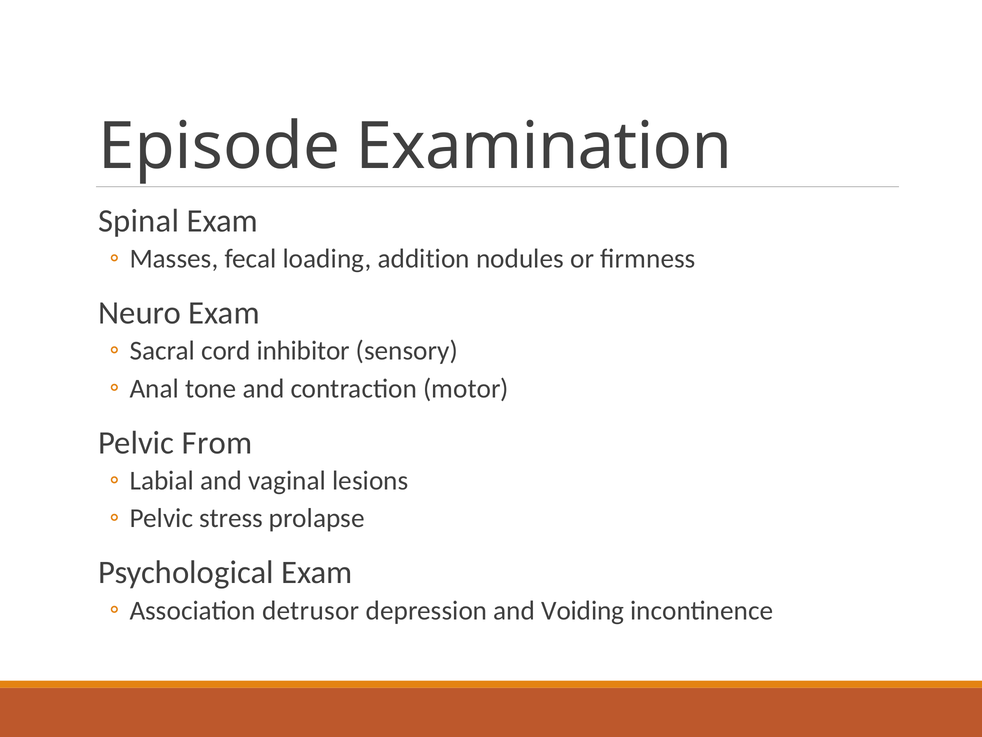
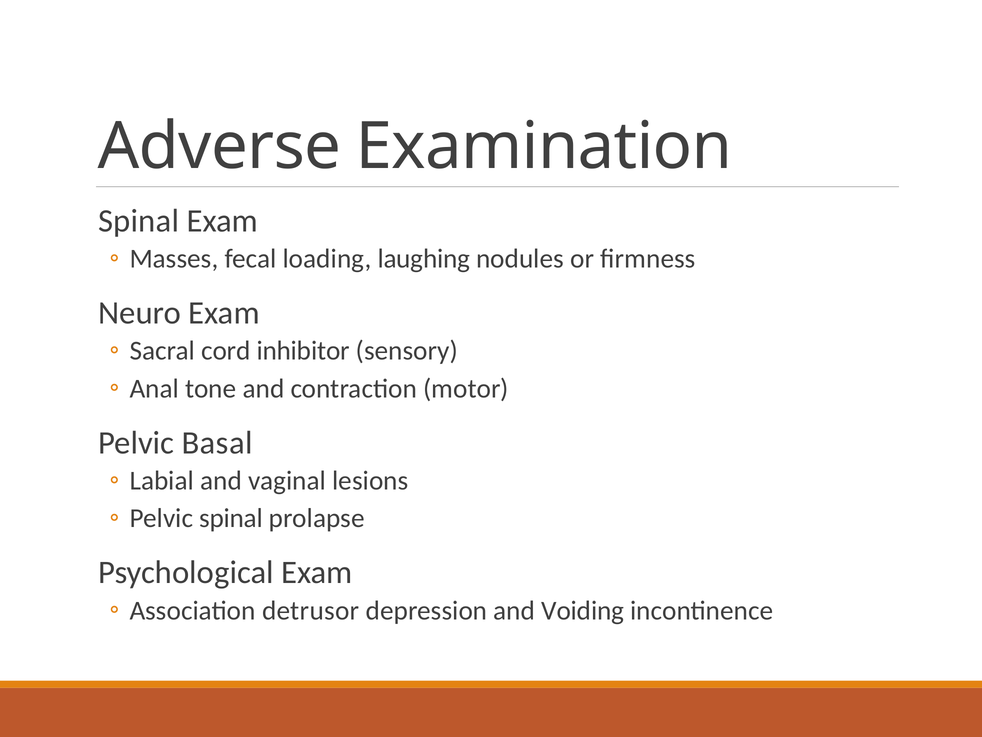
Episode: Episode -> Adverse (219, 147)
addition: addition -> laughing (424, 259)
From: From -> Basal (217, 442)
Pelvic stress: stress -> spinal (231, 518)
